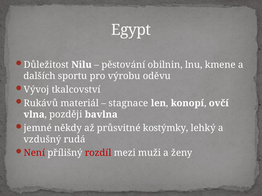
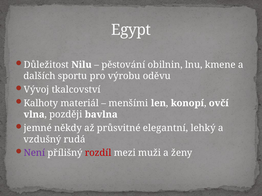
Rukávů: Rukávů -> Kalhoty (41, 103)
stagnace: stagnace -> menšími (128, 103)
kostýmky: kostýmky -> elegantní (166, 128)
Není colour: red -> purple (34, 153)
